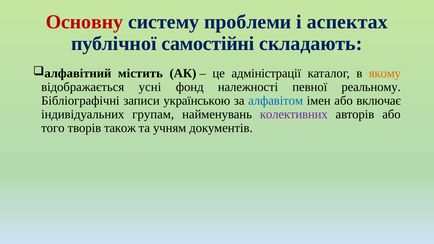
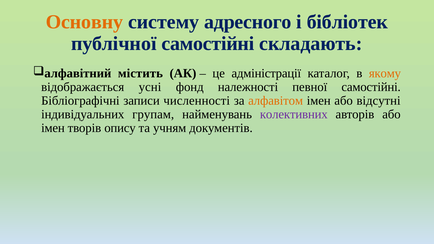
Основну colour: red -> orange (84, 22)
проблеми: проблеми -> адресного (248, 22)
аспектах: аспектах -> бібліотек (347, 22)
певної реальному: реальному -> самостійні (371, 87)
українською: українською -> численності (197, 101)
алфавітом colour: blue -> orange (276, 101)
включає: включає -> відсутні (379, 101)
того: того -> імен (53, 128)
також: також -> опису (120, 128)
